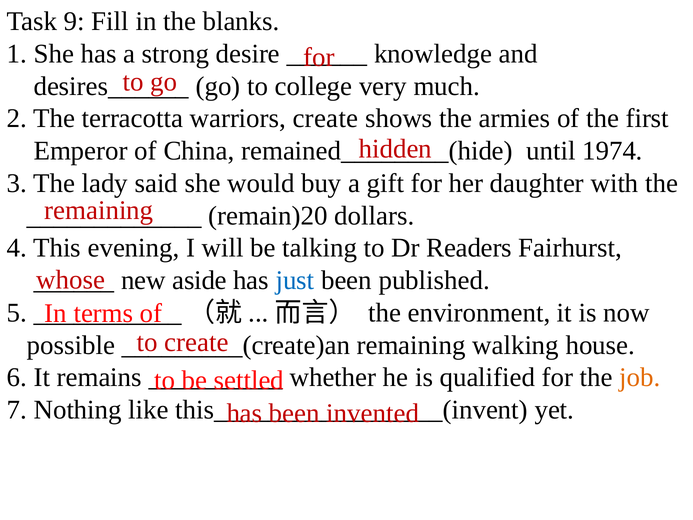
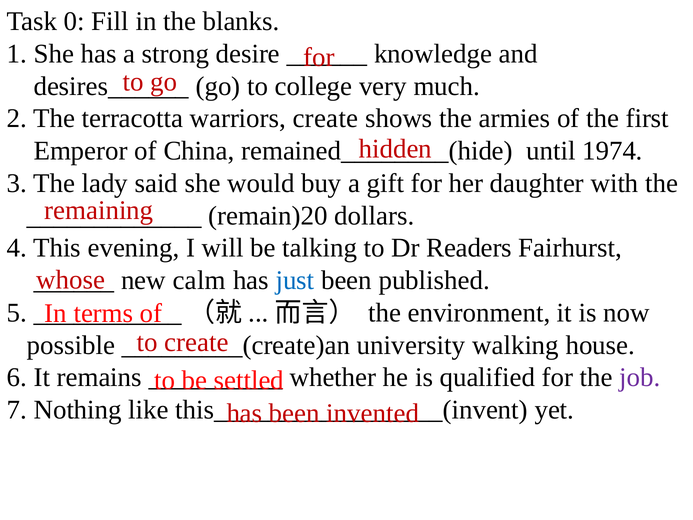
9: 9 -> 0 (74, 21)
aside: aside -> calm (199, 280)
remaining: remaining -> university (411, 345)
job colour: orange -> purple (640, 377)
